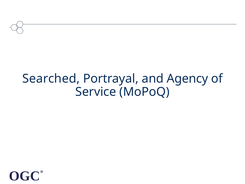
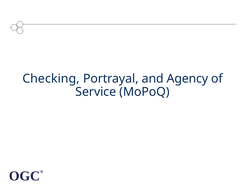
Searched: Searched -> Checking (51, 79)
